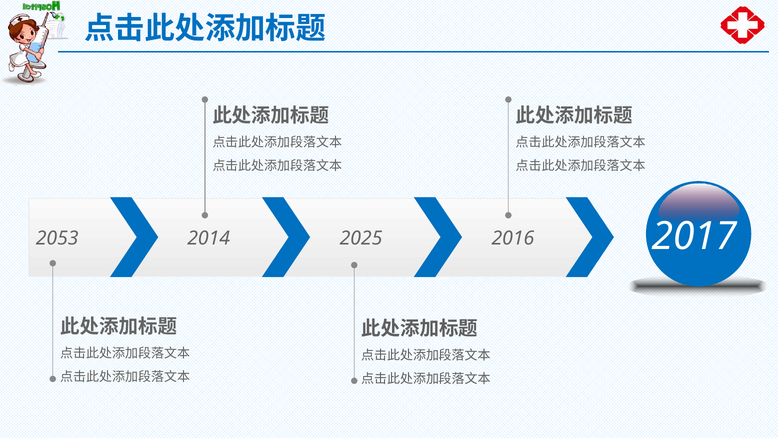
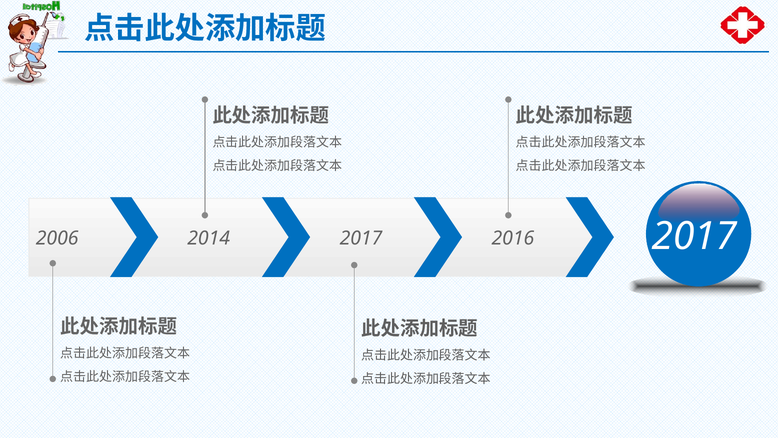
2053: 2053 -> 2006 (57, 238)
2014 2025: 2025 -> 2017 (361, 238)
